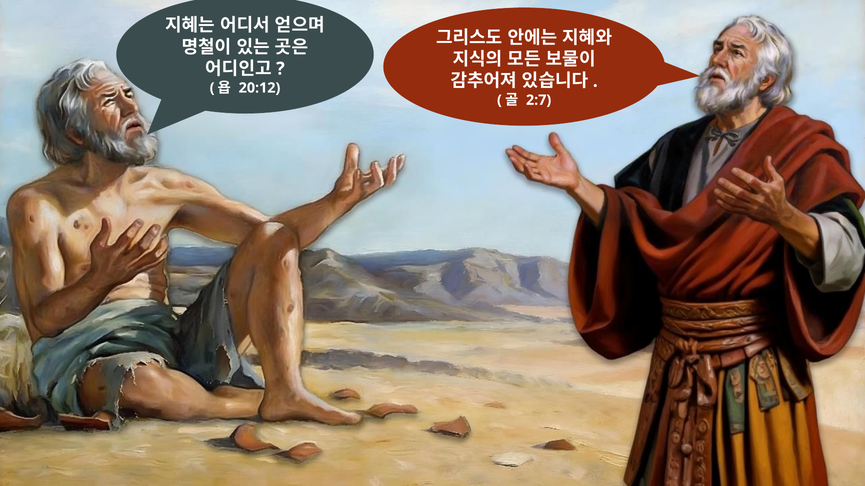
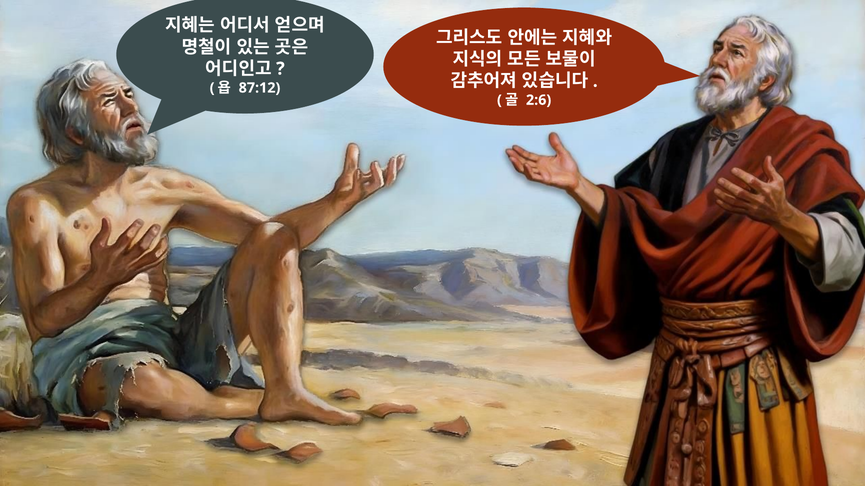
20:12: 20:12 -> 87:12 (260, 88)
2:7: 2:7 -> 2:6 (539, 100)
